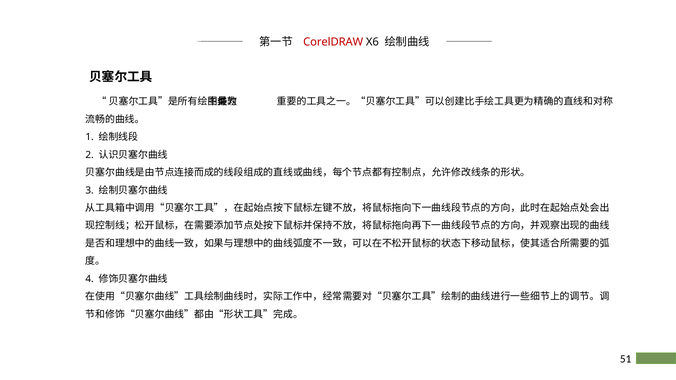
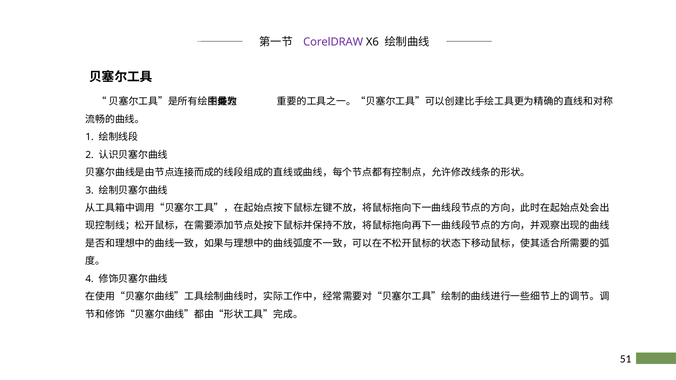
CorelDRAW colour: red -> purple (333, 42)
